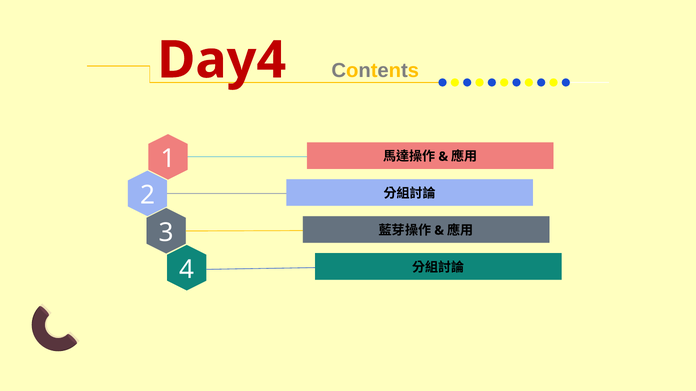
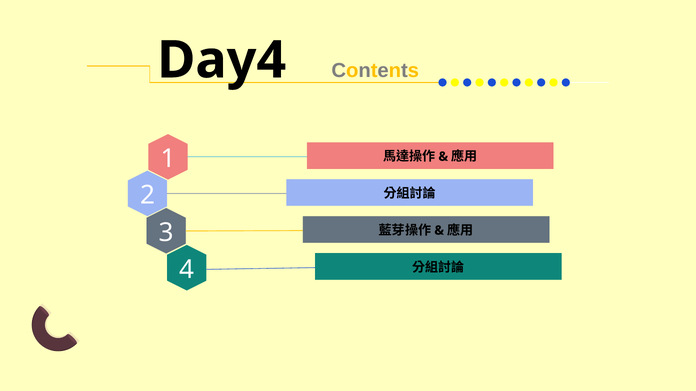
Day4 colour: red -> black (222, 60)
